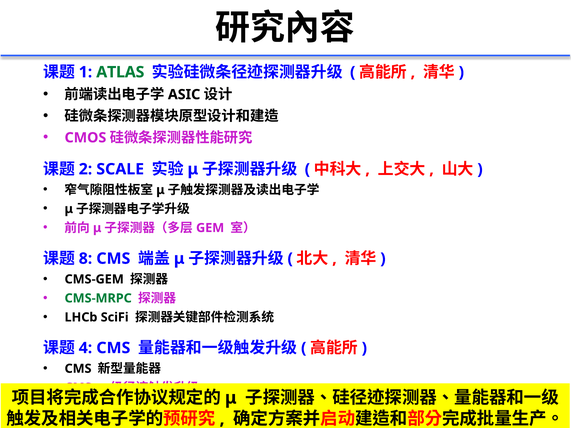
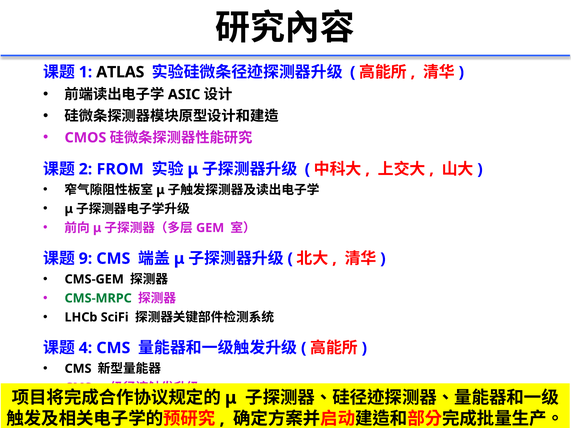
ATLAS colour: green -> black (120, 72)
SCALE: SCALE -> FROM (120, 169)
8: 8 -> 9 (85, 259)
